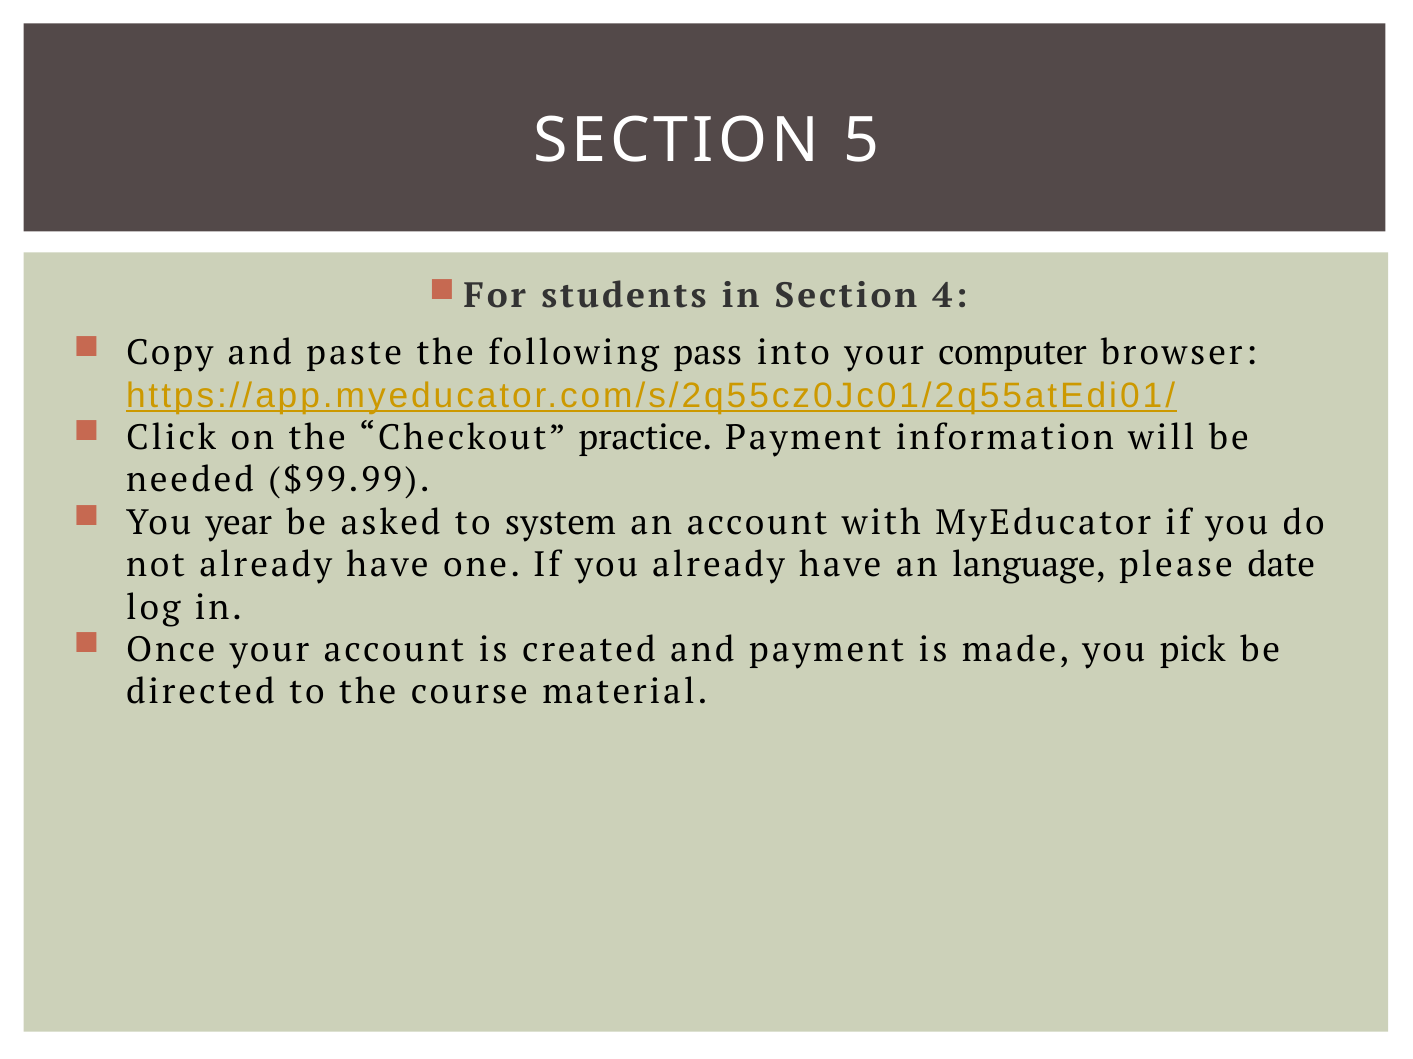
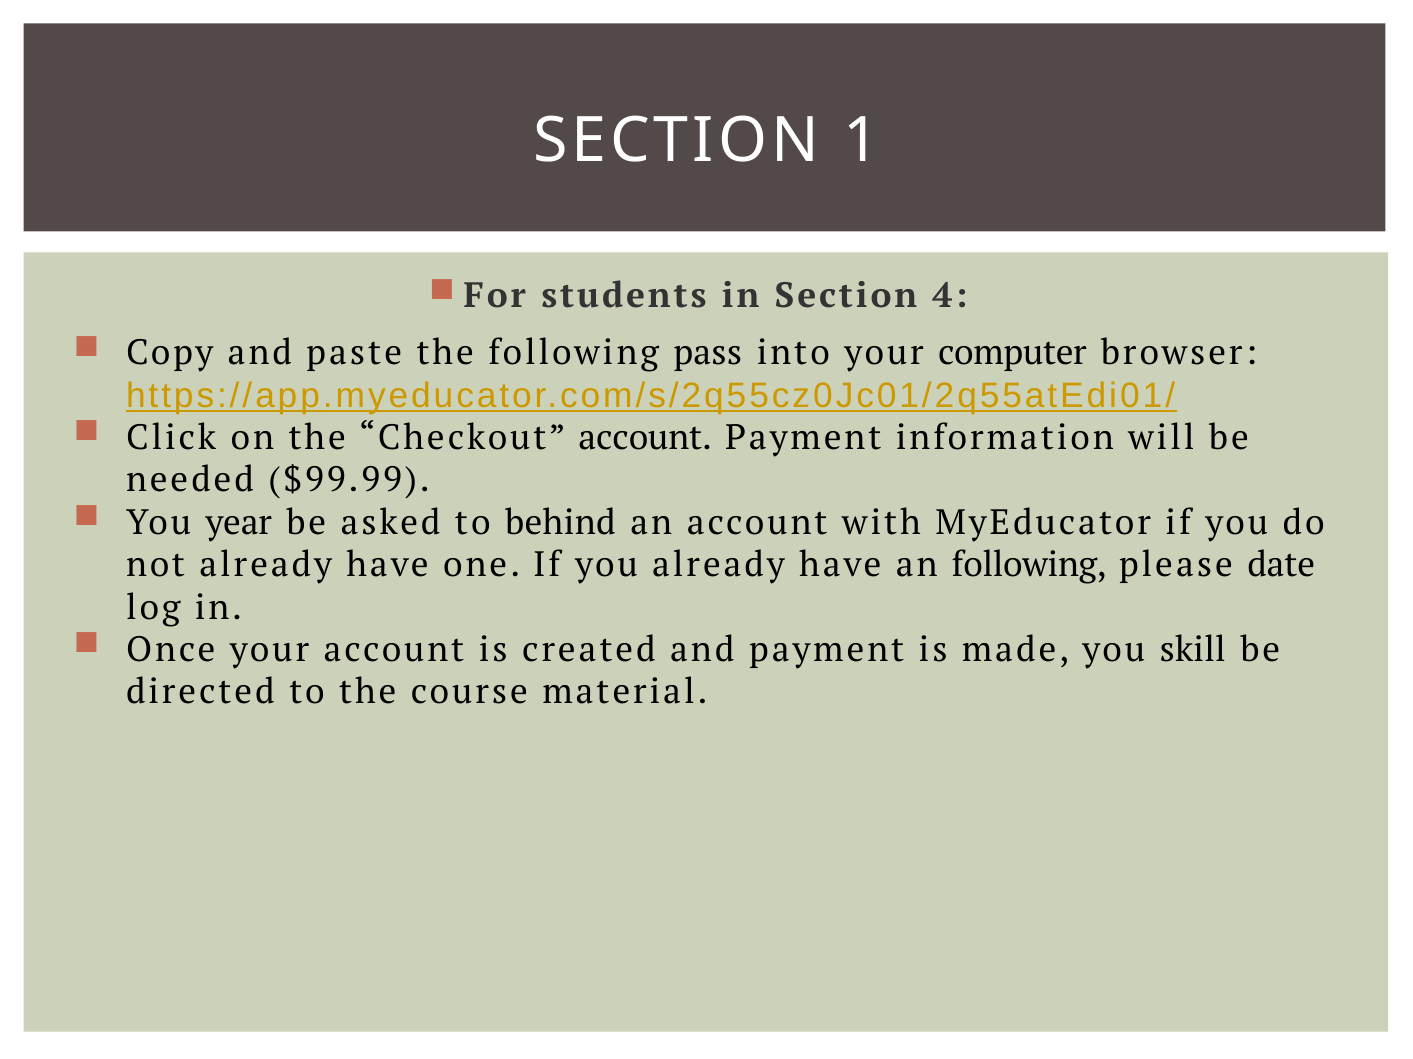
5: 5 -> 1 (861, 141)
Checkout practice: practice -> account (645, 438)
system: system -> behind (560, 523)
an language: language -> following (1029, 565)
pick: pick -> skill (1193, 650)
